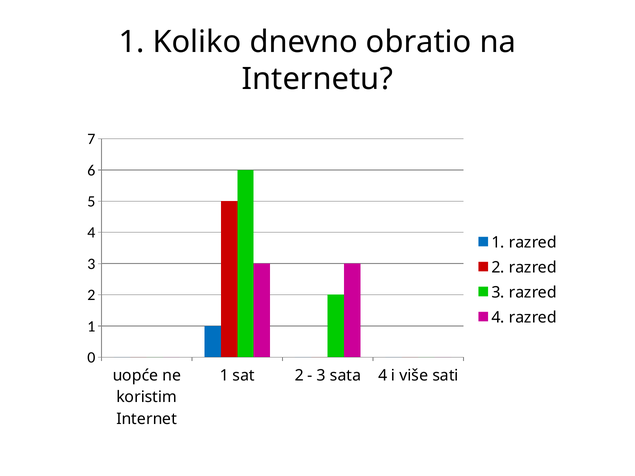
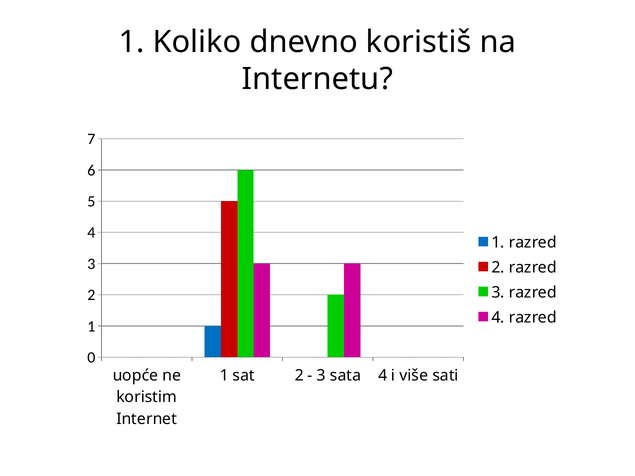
obratio: obratio -> koristiš (419, 42)
